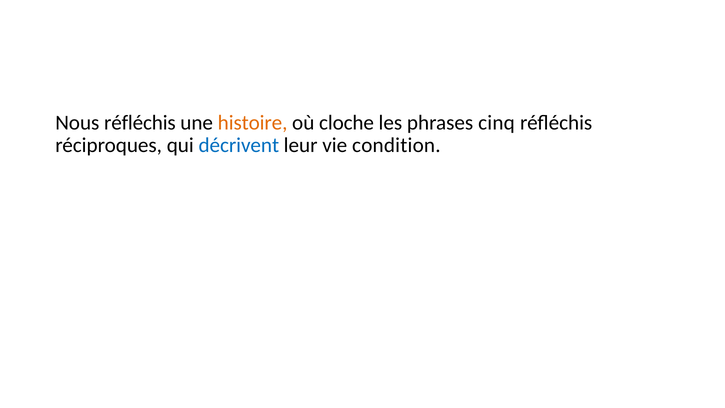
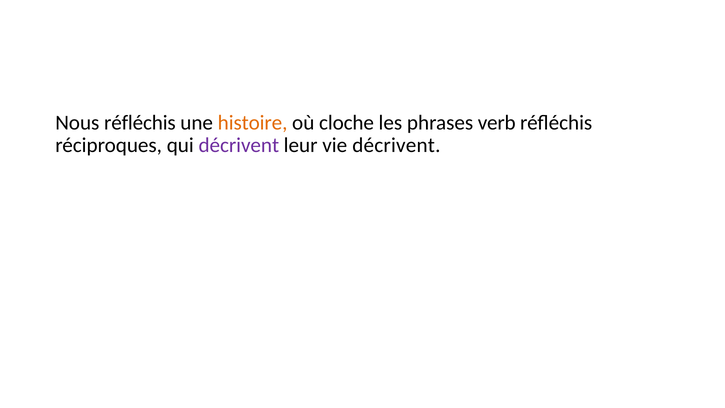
cinq: cinq -> verb (497, 123)
décrivent colour: blue -> purple (239, 145)
vie condition: condition -> décrivent (396, 145)
